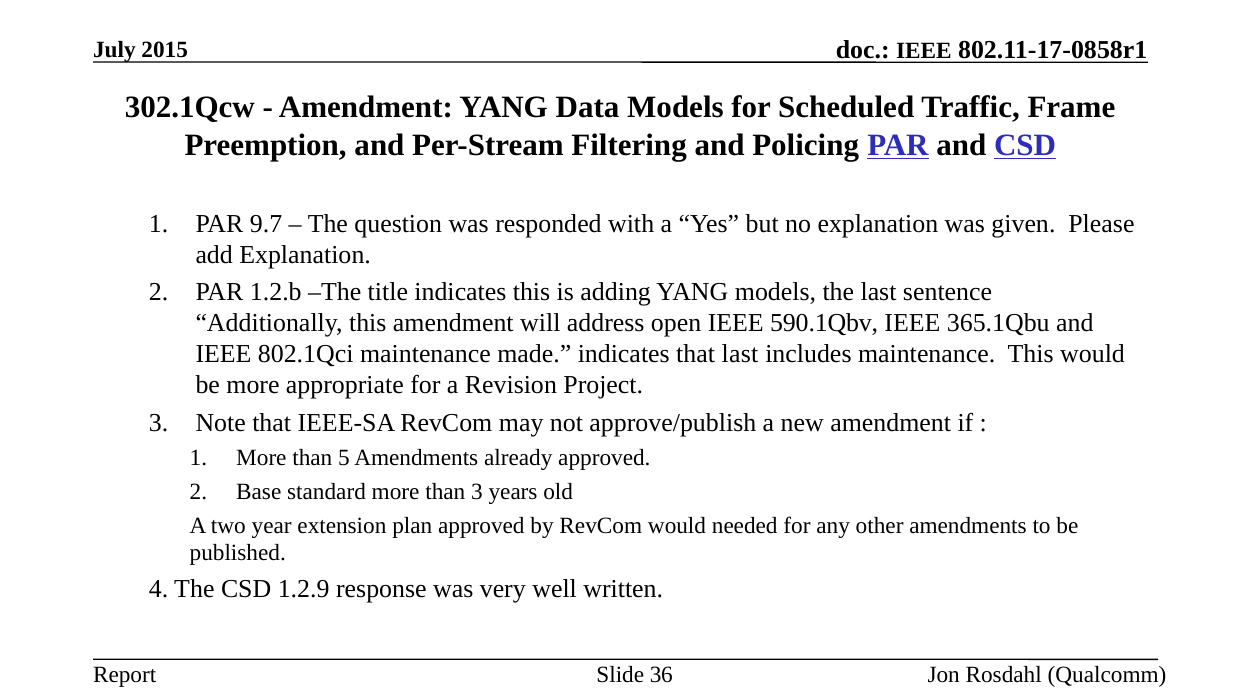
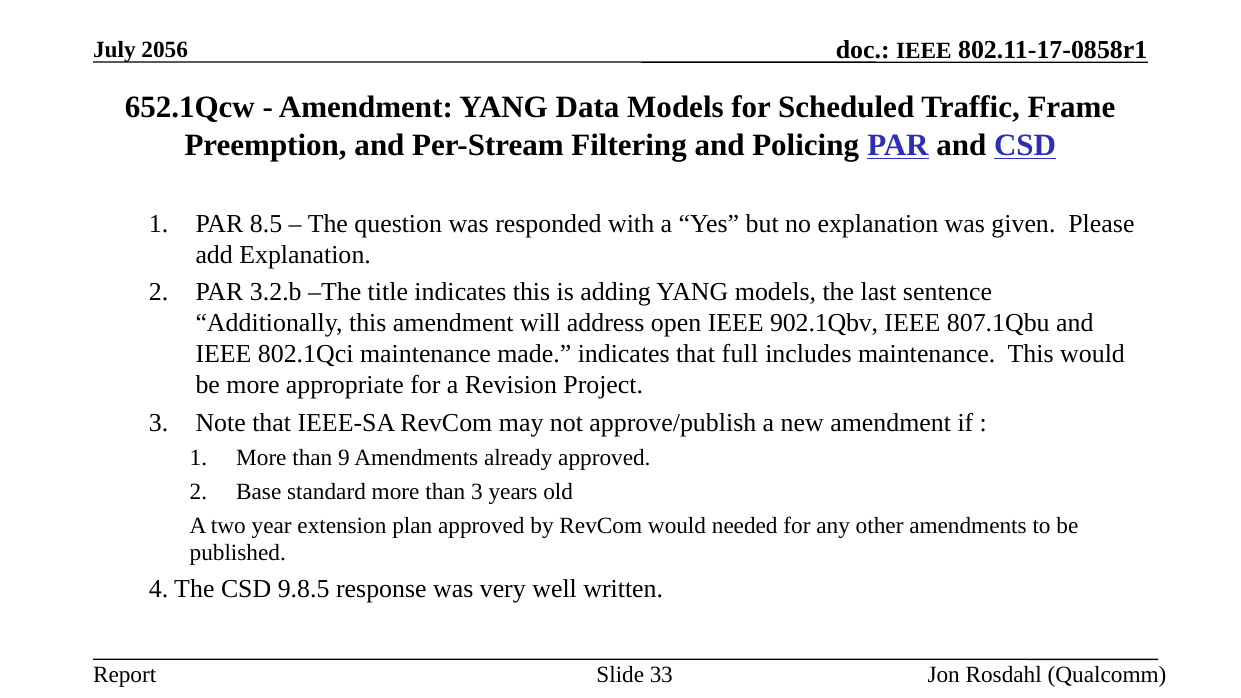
2015: 2015 -> 2056 (165, 49)
302.1Qcw: 302.1Qcw -> 652.1Qcw (190, 108)
9.7: 9.7 -> 8.5 (266, 224)
1.2.b: 1.2.b -> 3.2.b (276, 292)
590.1Qbv: 590.1Qbv -> 902.1Qbv (824, 323)
365.1Qbu: 365.1Qbu -> 807.1Qbu (998, 323)
that last: last -> full (740, 354)
5: 5 -> 9 (344, 458)
1.2.9: 1.2.9 -> 9.8.5 (304, 589)
36: 36 -> 33 (661, 675)
